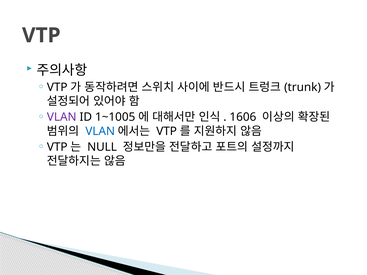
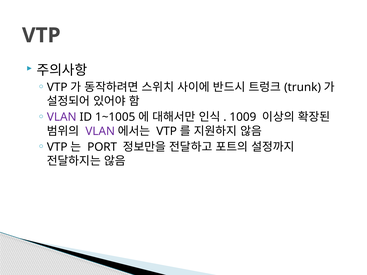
1606: 1606 -> 1009 (243, 117)
VLAN colour: blue -> purple (100, 131)
NULL: NULL -> PORT (102, 147)
